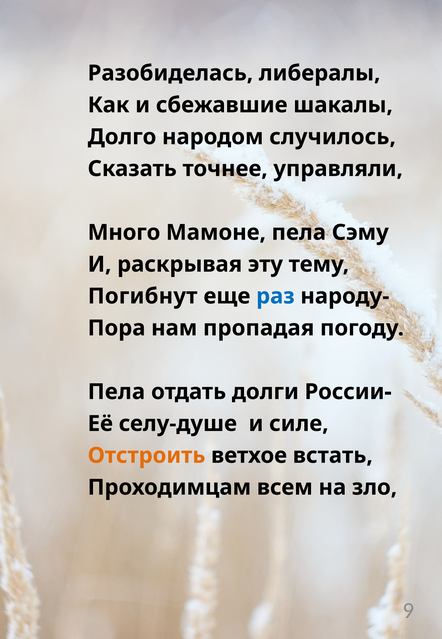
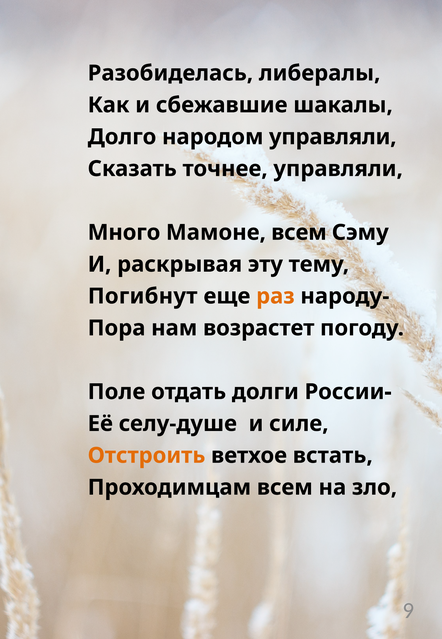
народом случилось: случилось -> управляли (333, 137)
Мамоне пела: пела -> всем (299, 232)
раз colour: blue -> orange (275, 296)
пропадая: пропадая -> возрастет (259, 328)
Пела: Пела -> Поле (116, 391)
